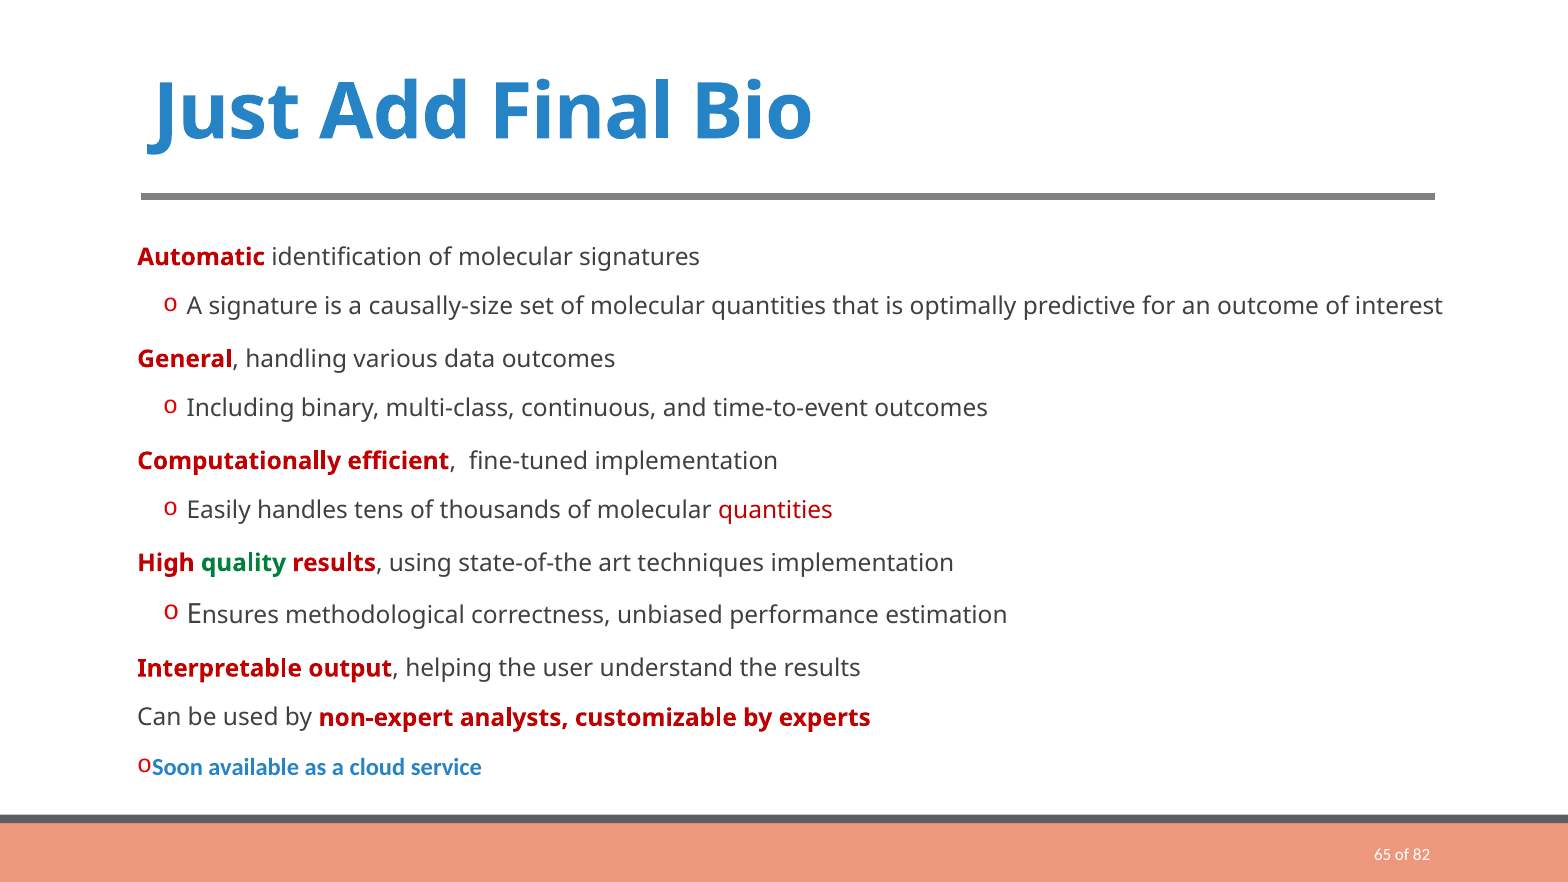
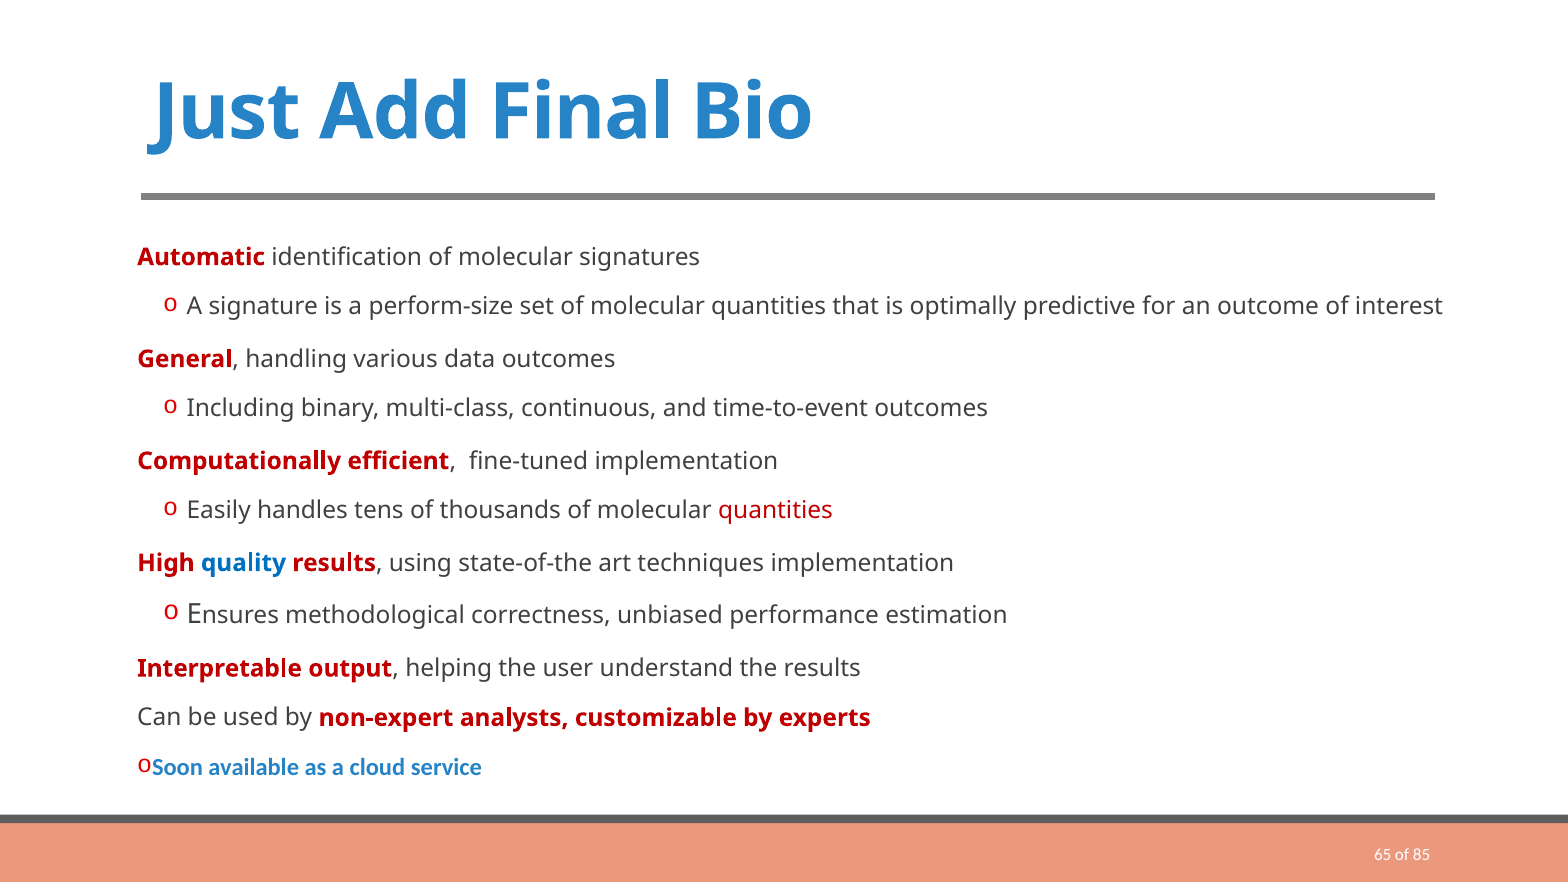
causally-size: causally-size -> perform-size (441, 306)
quality colour: green -> blue (243, 563)
82: 82 -> 85 (1422, 855)
